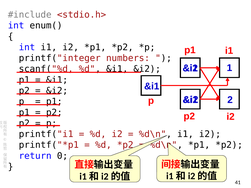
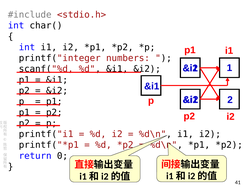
enum(: enum( -> char( (46, 26)
